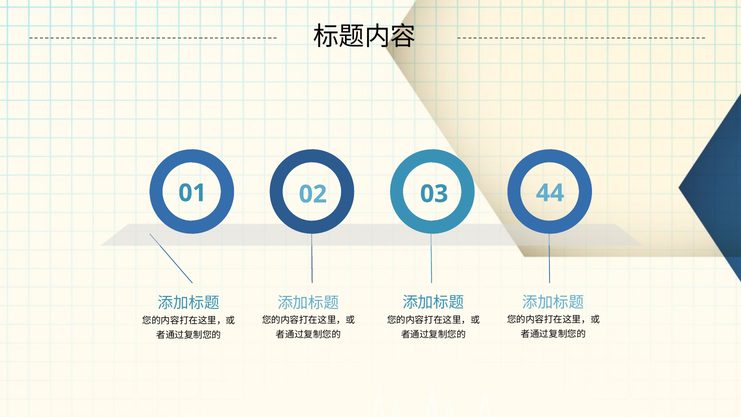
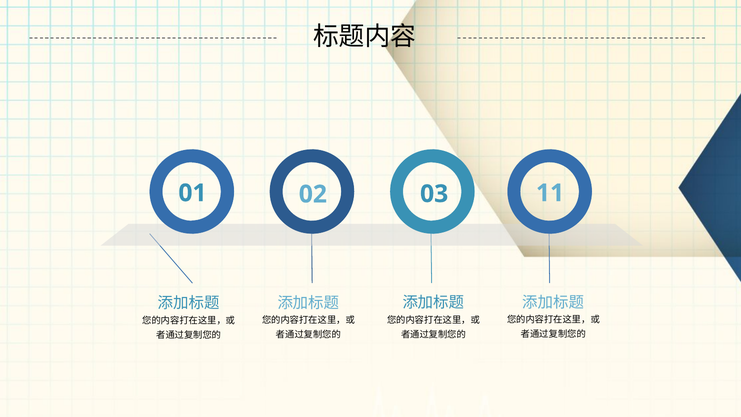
44: 44 -> 11 (550, 193)
